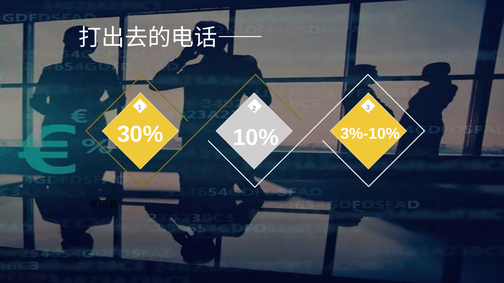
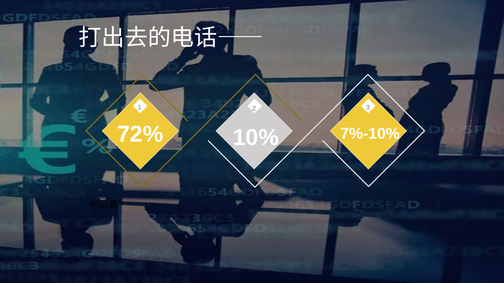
30%: 30% -> 72% (140, 134)
3%-10%: 3%-10% -> 7%-10% (370, 134)
